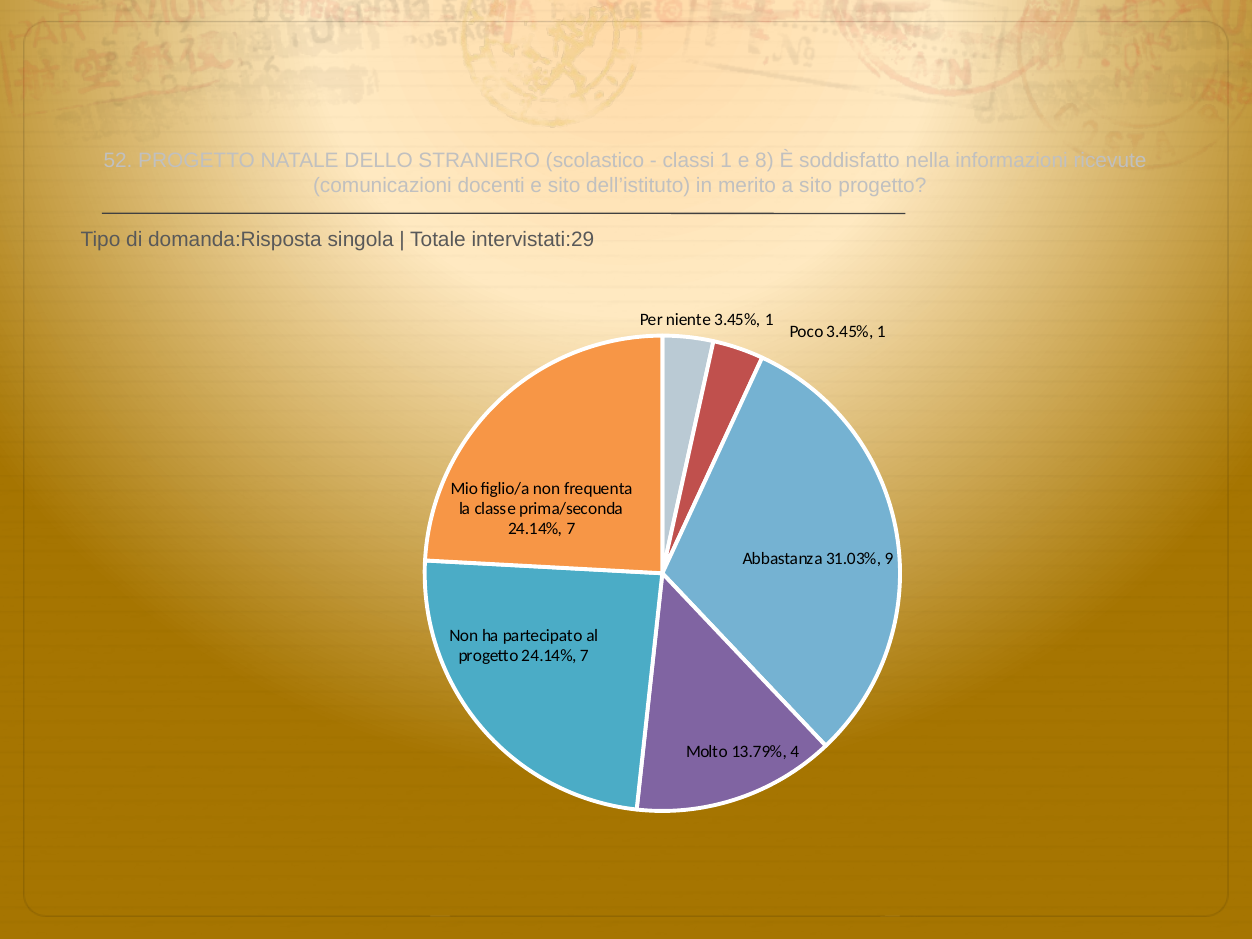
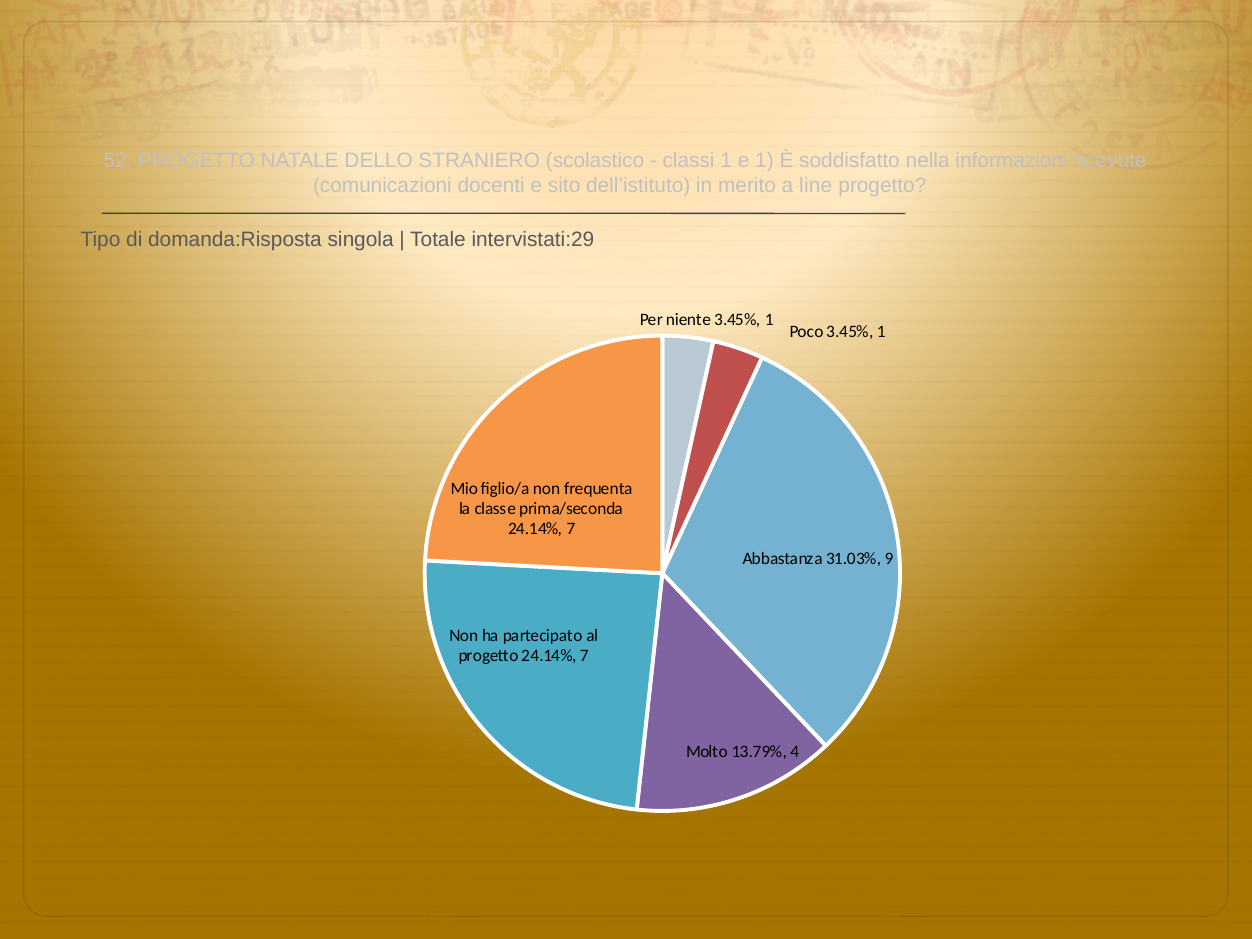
e 8: 8 -> 1 (764, 161)
a sito: sito -> line (816, 186)
